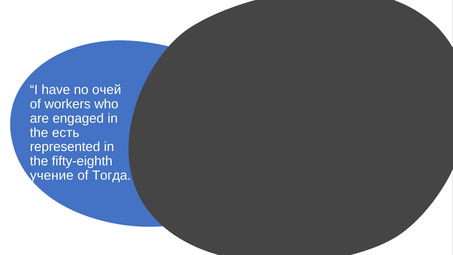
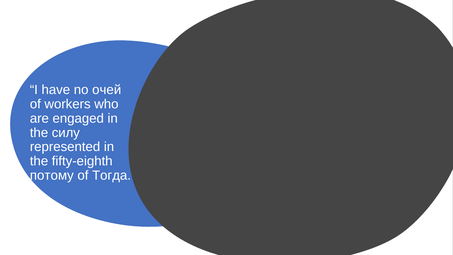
есть: есть -> силу (66, 133)
учение: учение -> потому (52, 175)
